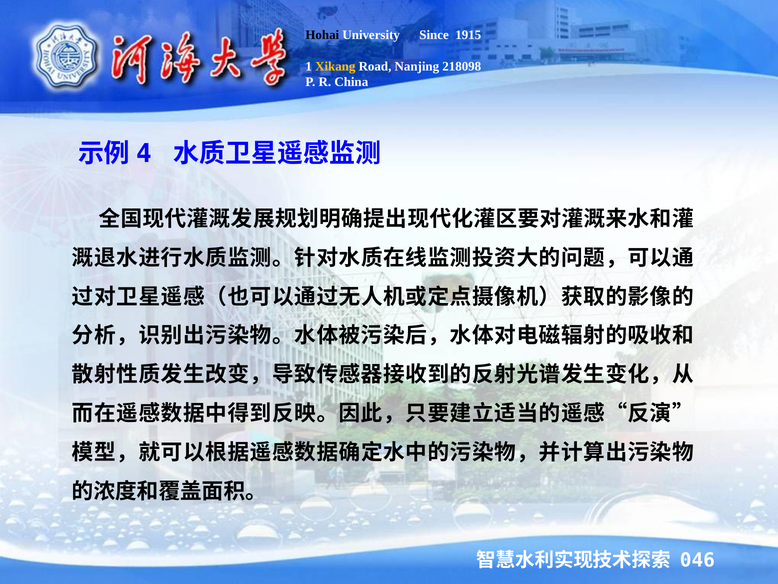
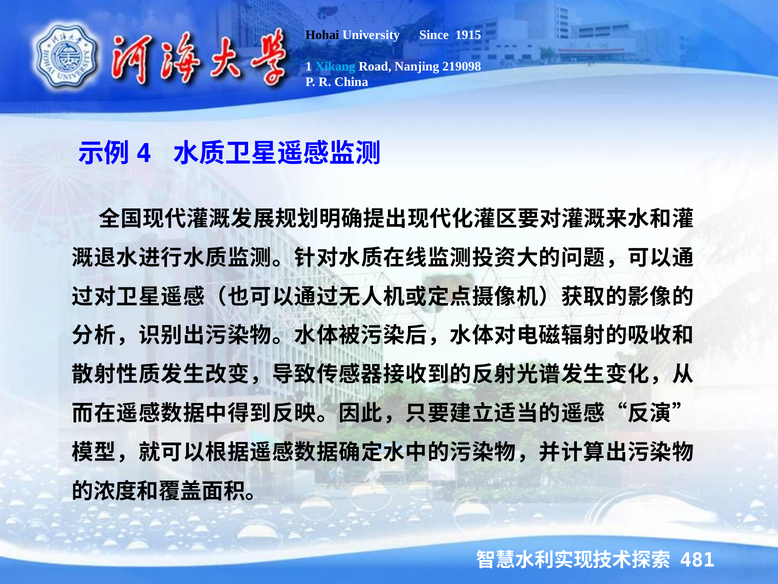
Xikang colour: yellow -> light blue (335, 66)
218098: 218098 -> 219098 (462, 66)
046: 046 -> 481 (697, 560)
